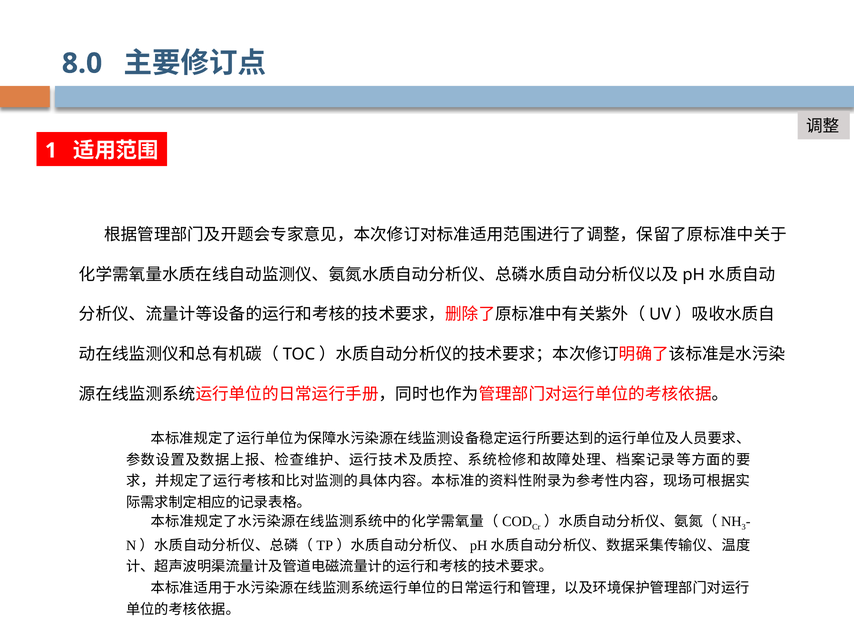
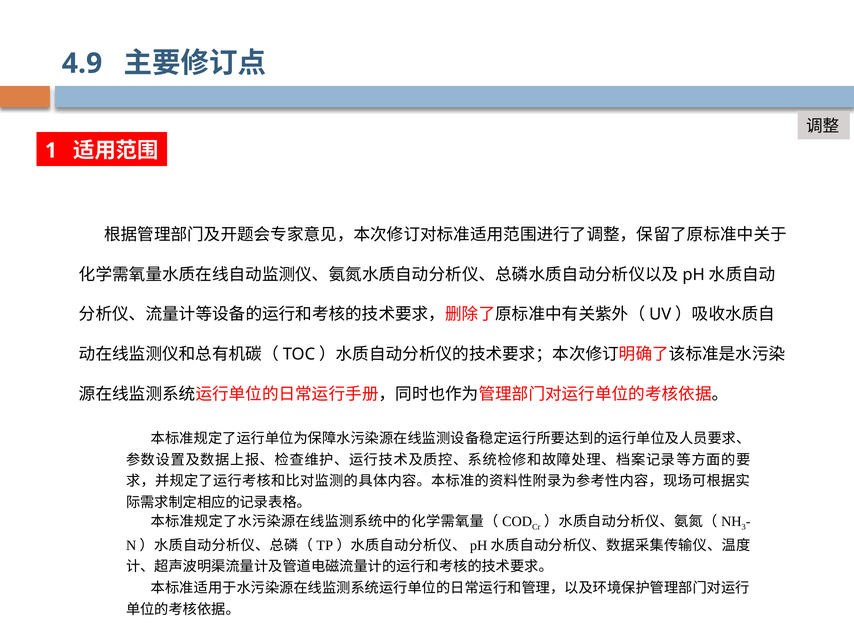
8.0: 8.0 -> 4.9 (82, 63)
